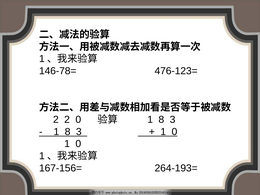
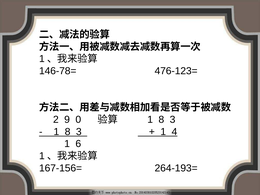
2 2: 2 -> 9 (67, 120)
0: 0 -> 4 (174, 132)
0: 0 -> 6 (78, 144)
